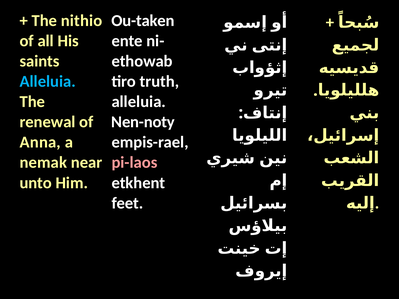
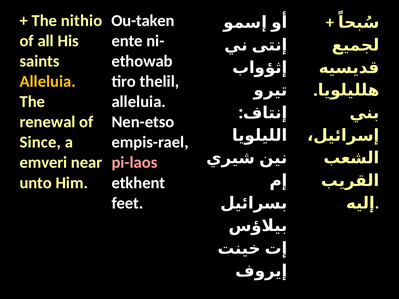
Alleluia colour: light blue -> yellow (48, 81)
truth: truth -> thelil (159, 81)
Nen-noty: Nen-noty -> Nen-etso (143, 122)
Anna: Anna -> Since (40, 142)
nemak: nemak -> emveri (43, 163)
